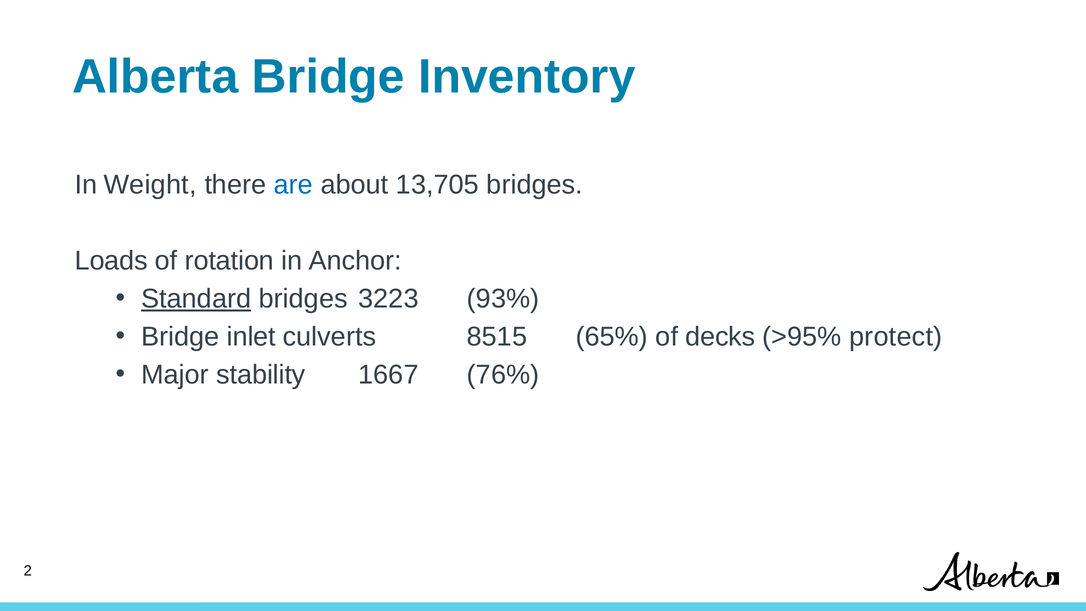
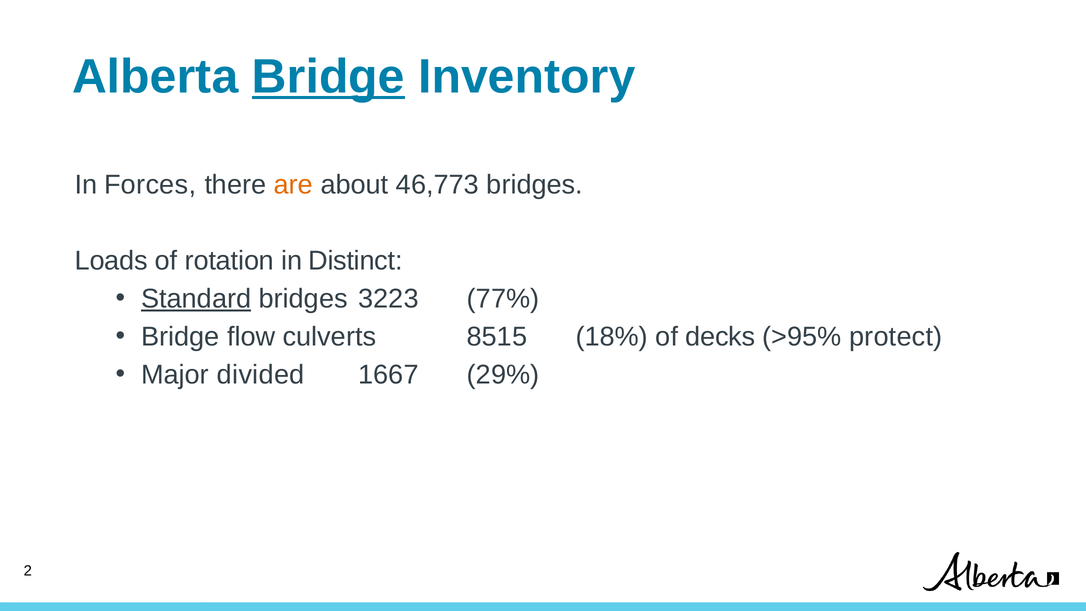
Bridge underline: none -> present (328, 77)
Weight: Weight -> Forces (150, 185)
are colour: blue -> orange (293, 185)
13,705: 13,705 -> 46,773 (437, 185)
Anchor: Anchor -> Distinct (355, 261)
93%: 93% -> 77% (503, 299)
inlet: inlet -> flow (251, 337)
65%: 65% -> 18% (612, 337)
stability: stability -> divided (261, 375)
76%: 76% -> 29% (503, 375)
